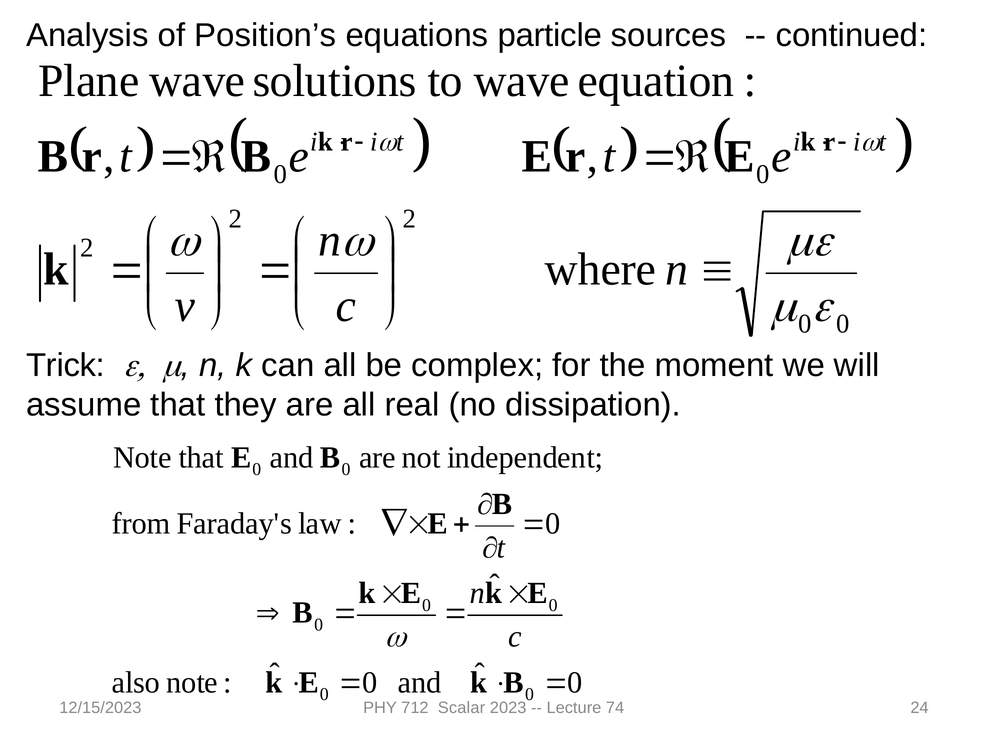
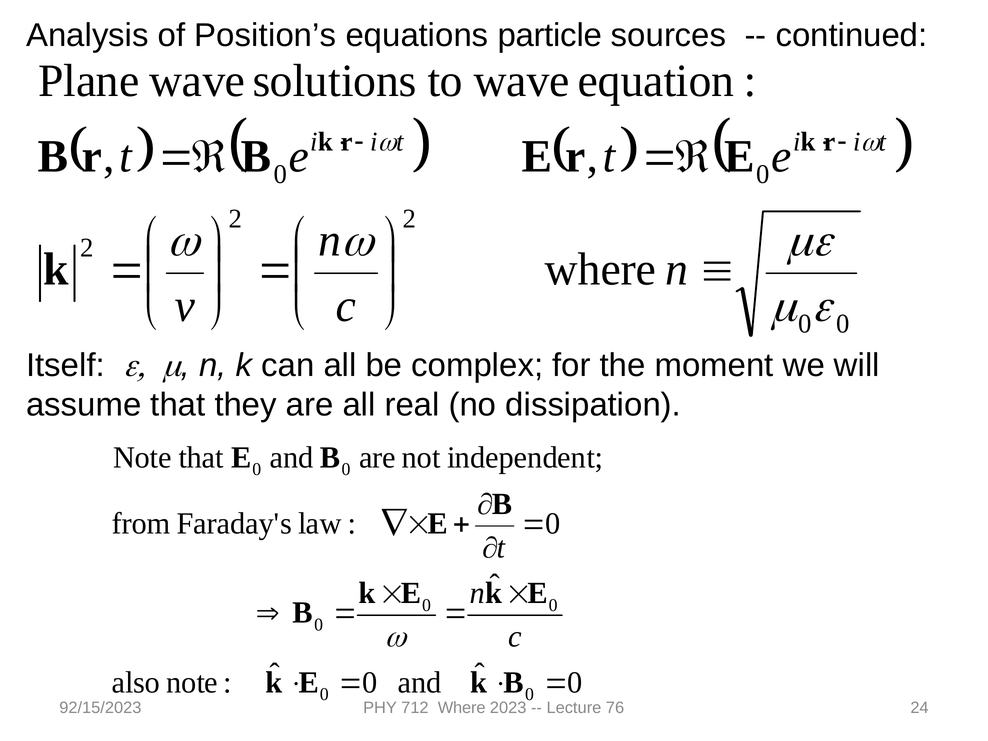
Trick: Trick -> Itself (65, 365)
12/15/2023: 12/15/2023 -> 92/15/2023 (100, 708)
712 Scalar: Scalar -> Where (462, 708)
74: 74 -> 76 (615, 708)
